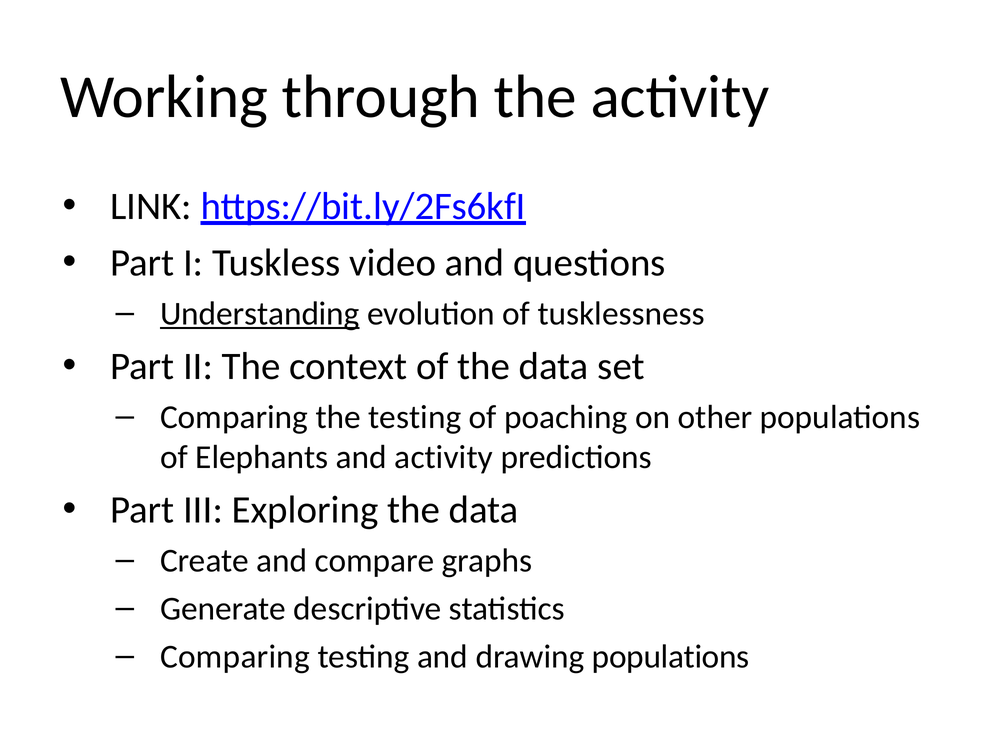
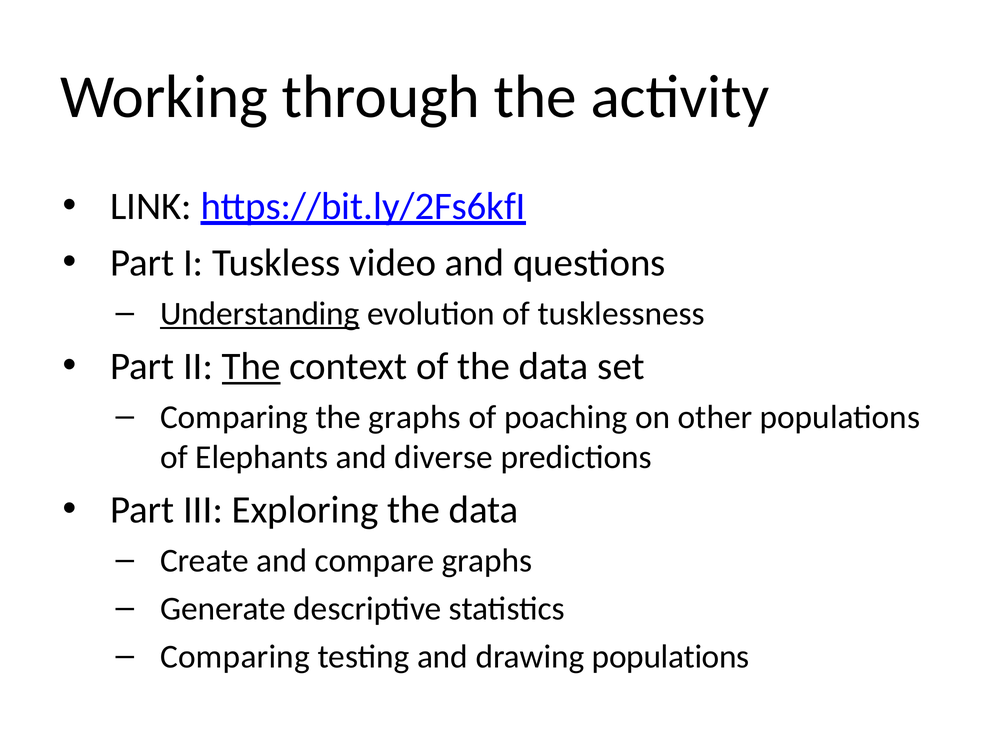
The underline: none -> present (251, 366)
the testing: testing -> graphs (415, 417)
and activity: activity -> diverse (444, 457)
